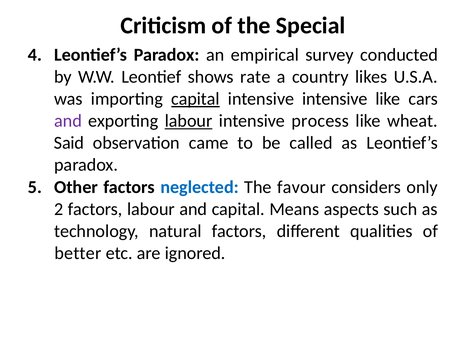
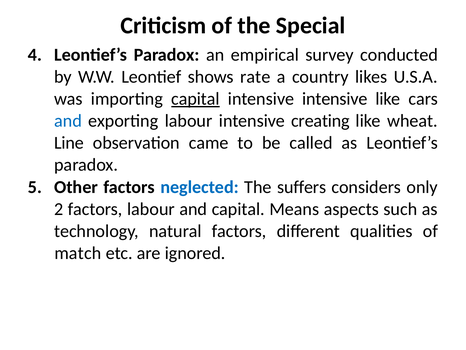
and colour: purple -> blue (68, 121)
labour underline: present -> none (189, 121)
process: process -> creating (320, 121)
Said: Said -> Line (69, 143)
favour: favour -> suffers (302, 187)
better: better -> match (78, 253)
